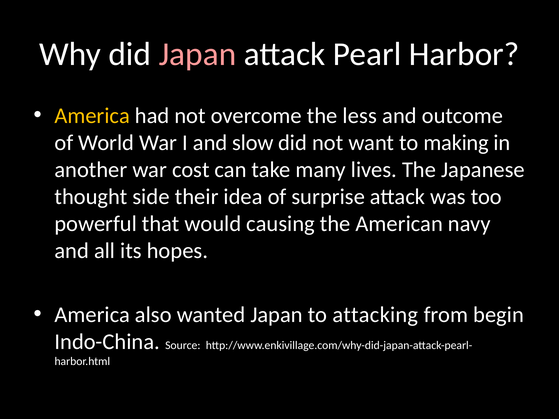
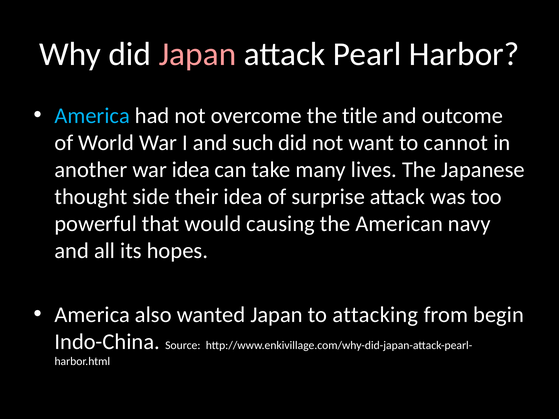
America colour: yellow -> light blue (92, 116)
less: less -> title (360, 116)
slow: slow -> such (253, 143)
making: making -> cannot (456, 143)
war cost: cost -> idea (191, 170)
